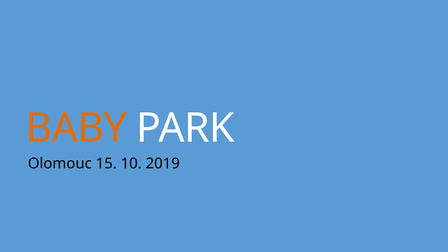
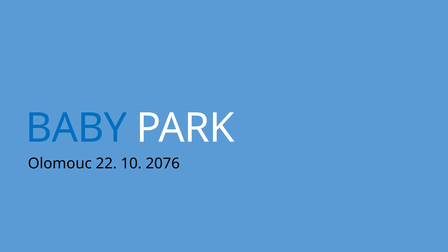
BABY colour: orange -> blue (76, 128)
15: 15 -> 22 (106, 164)
2019: 2019 -> 2076 (163, 164)
